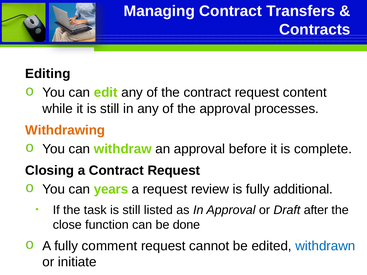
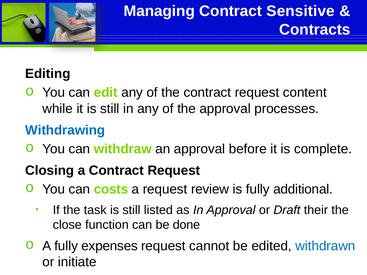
Transfers: Transfers -> Sensitive (301, 11)
Withdrawing colour: orange -> blue (65, 130)
years: years -> costs (111, 189)
after: after -> their (316, 210)
comment: comment -> expenses (110, 246)
